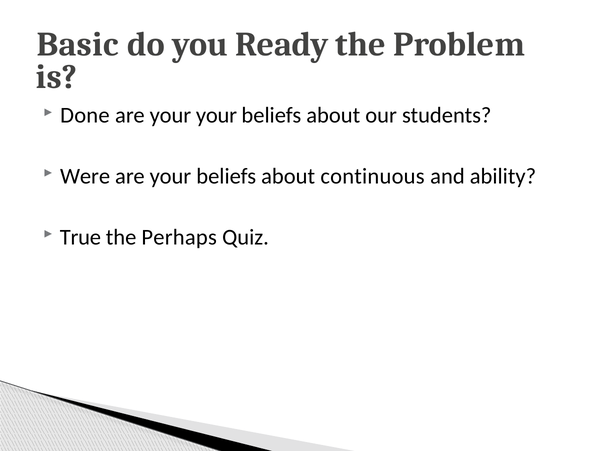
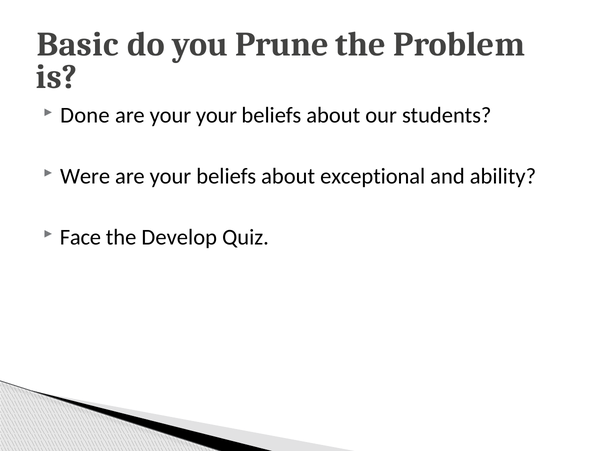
Ready: Ready -> Prune (282, 44)
continuous: continuous -> exceptional (373, 176)
True: True -> Face (80, 237)
Perhaps: Perhaps -> Develop (179, 237)
